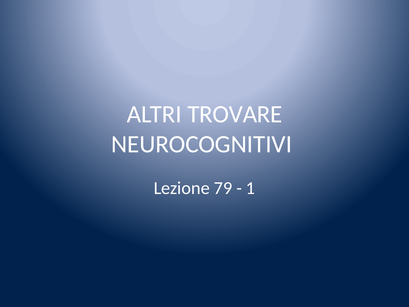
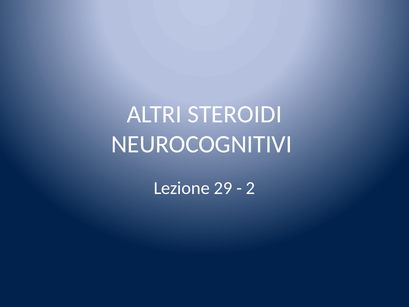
TROVARE: TROVARE -> STEROIDI (235, 114)
79: 79 -> 29 (223, 188)
1: 1 -> 2 (251, 188)
